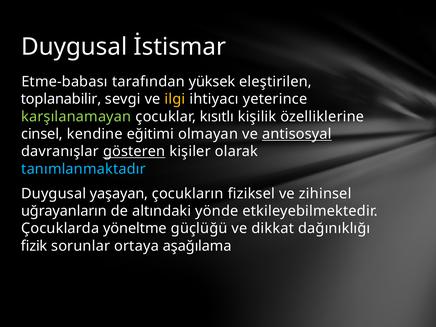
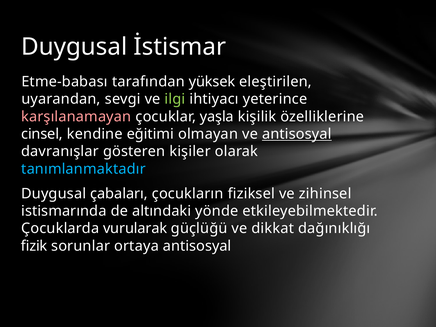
toplanabilir: toplanabilir -> uyarandan (61, 99)
ilgi colour: yellow -> light green (175, 99)
karşılanamayan colour: light green -> pink (76, 117)
kısıtlı: kısıtlı -> yaşla (217, 117)
gösteren underline: present -> none (134, 151)
yaşayan: yaşayan -> çabaları (119, 194)
uğrayanların: uğrayanların -> istismarında (64, 211)
yöneltme: yöneltme -> vurularak (135, 228)
ortaya aşağılama: aşağılama -> antisosyal (197, 246)
